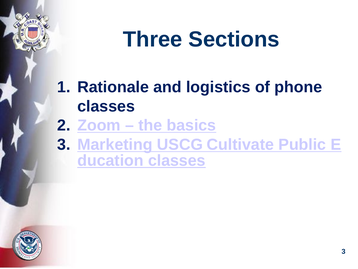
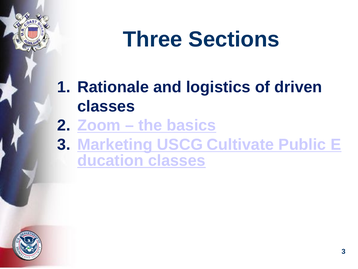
phone: phone -> driven (298, 87)
